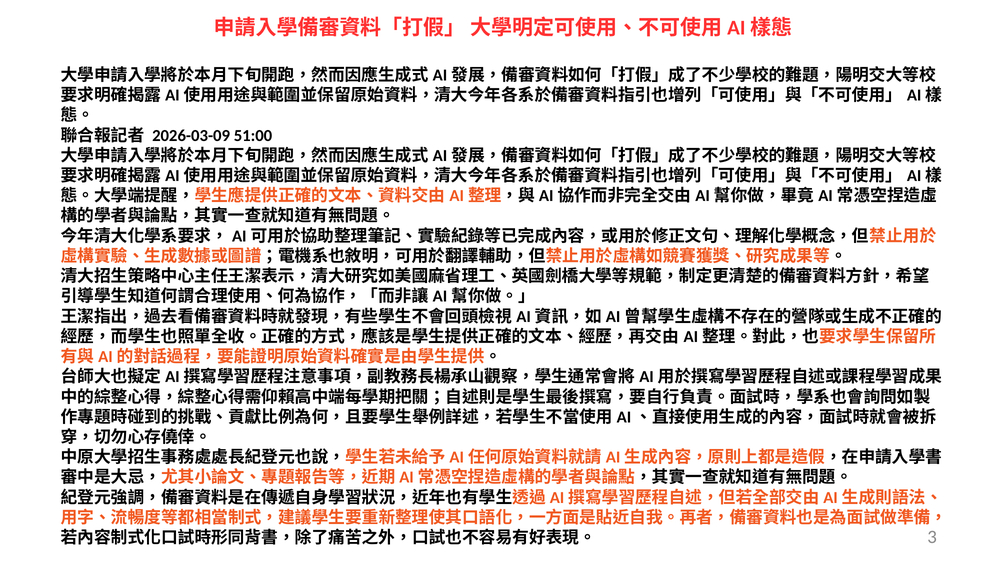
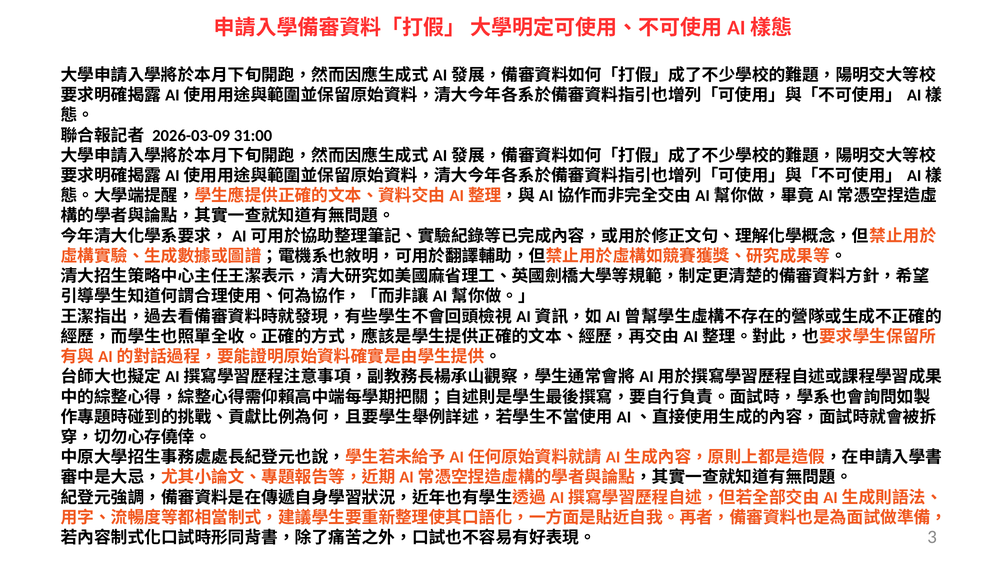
51:00: 51:00 -> 31:00 (253, 135)
